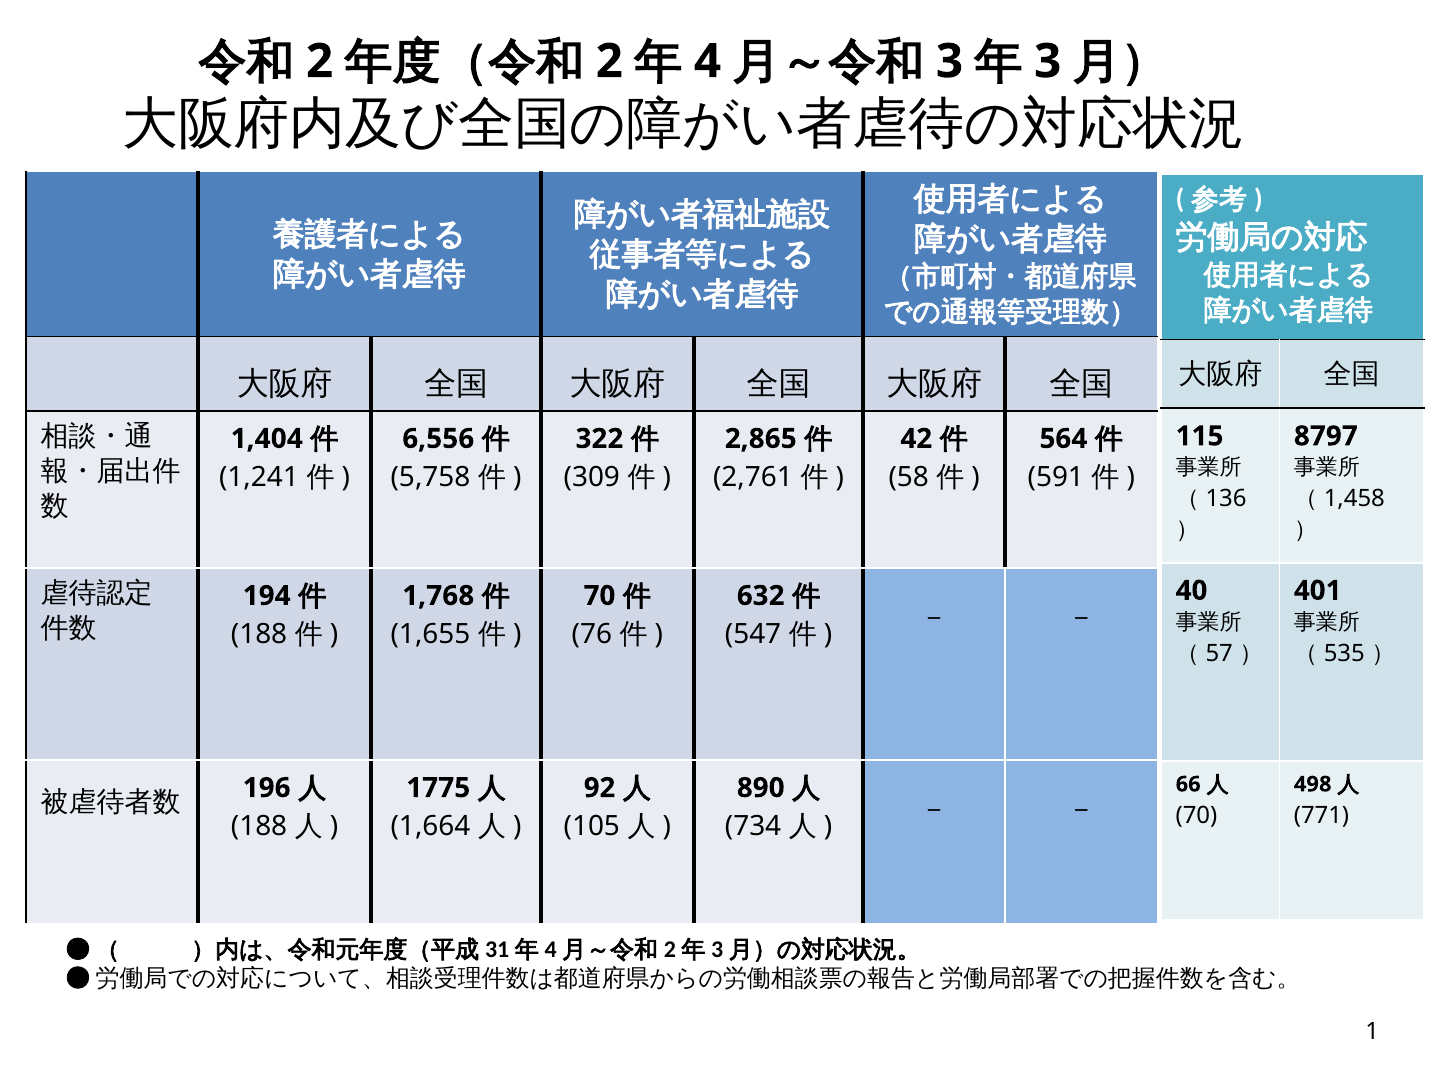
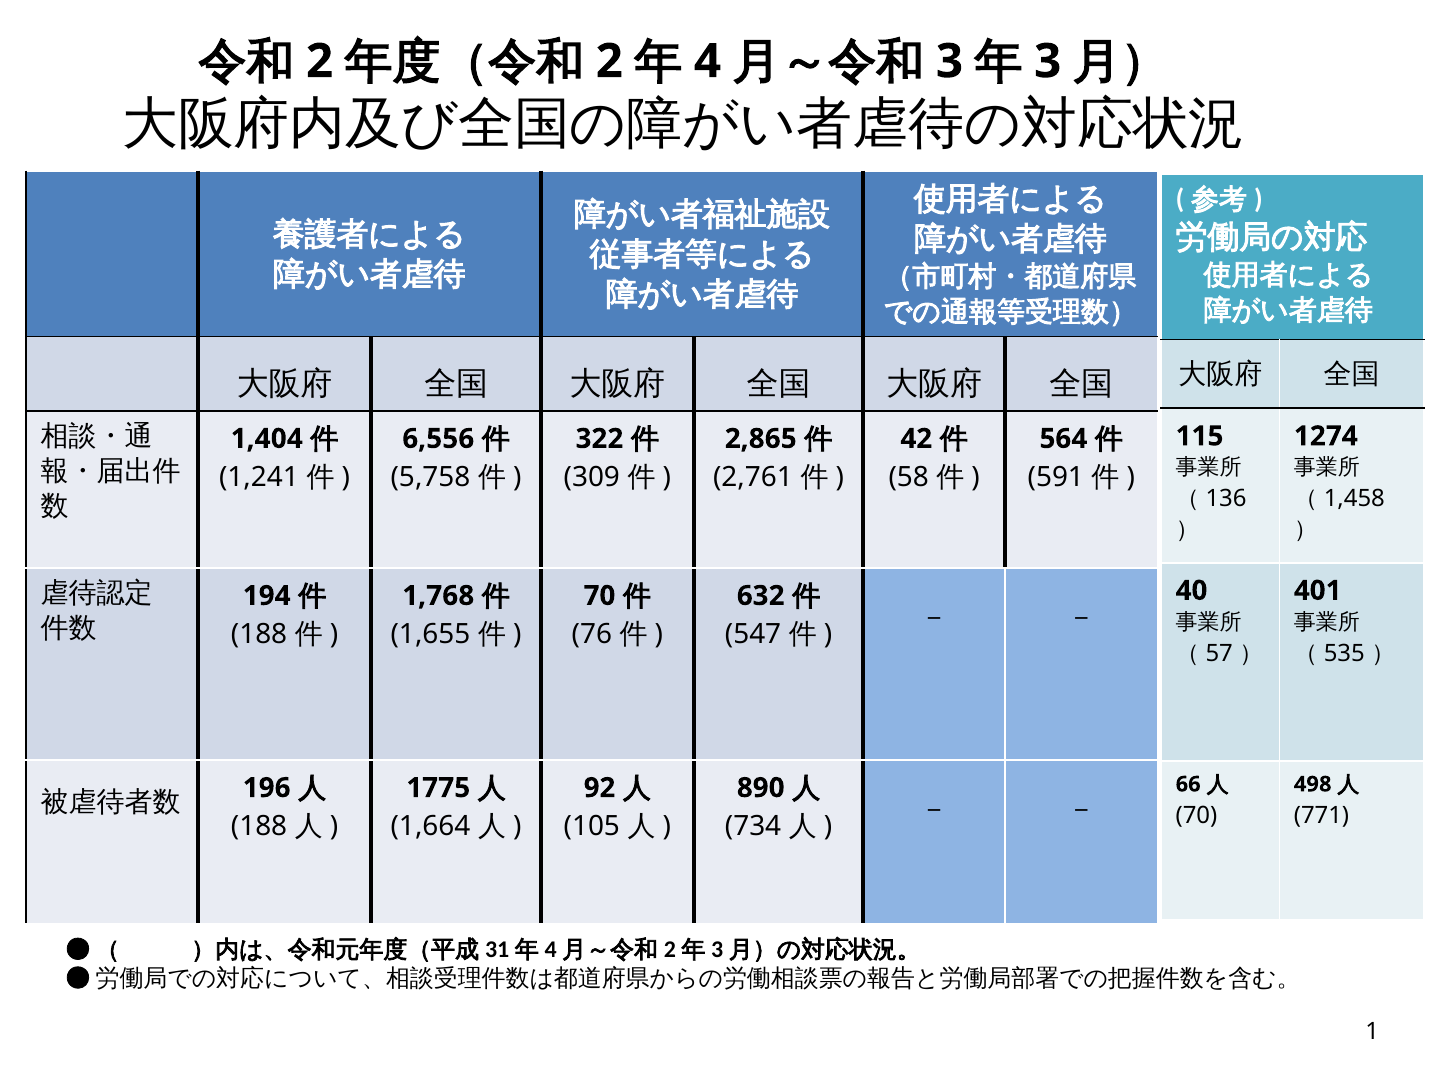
8797: 8797 -> 1274 (1326, 436)
